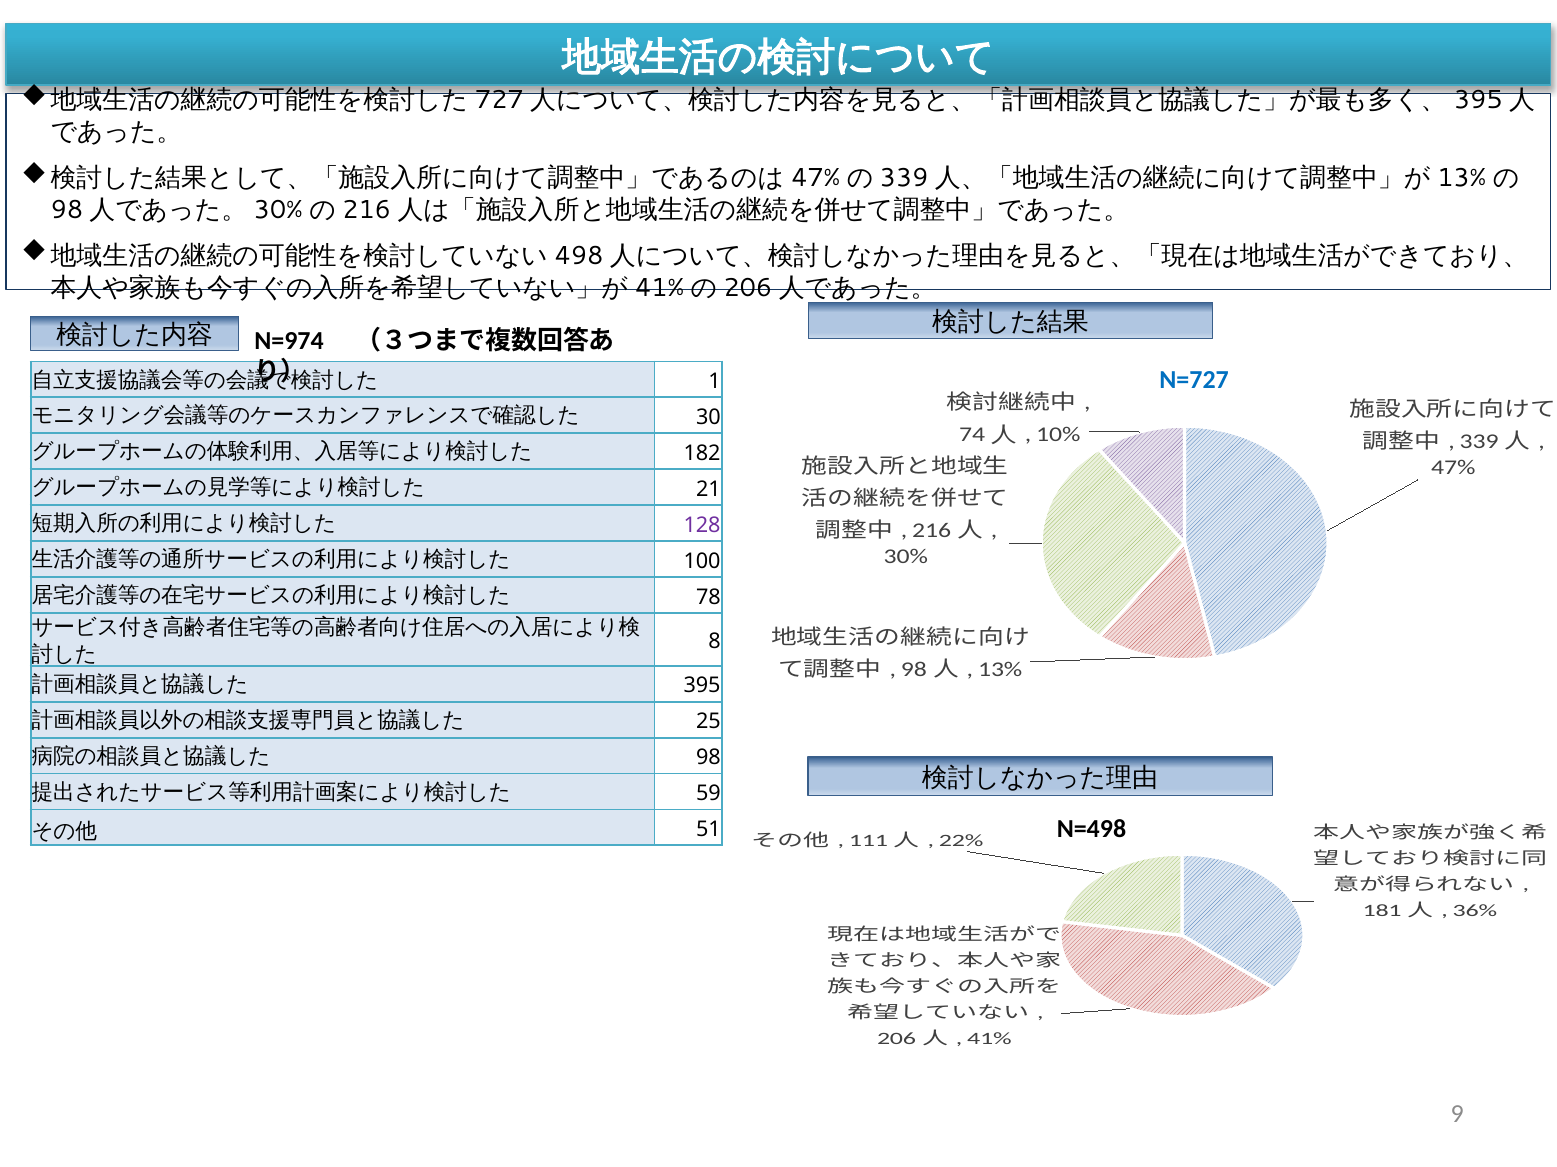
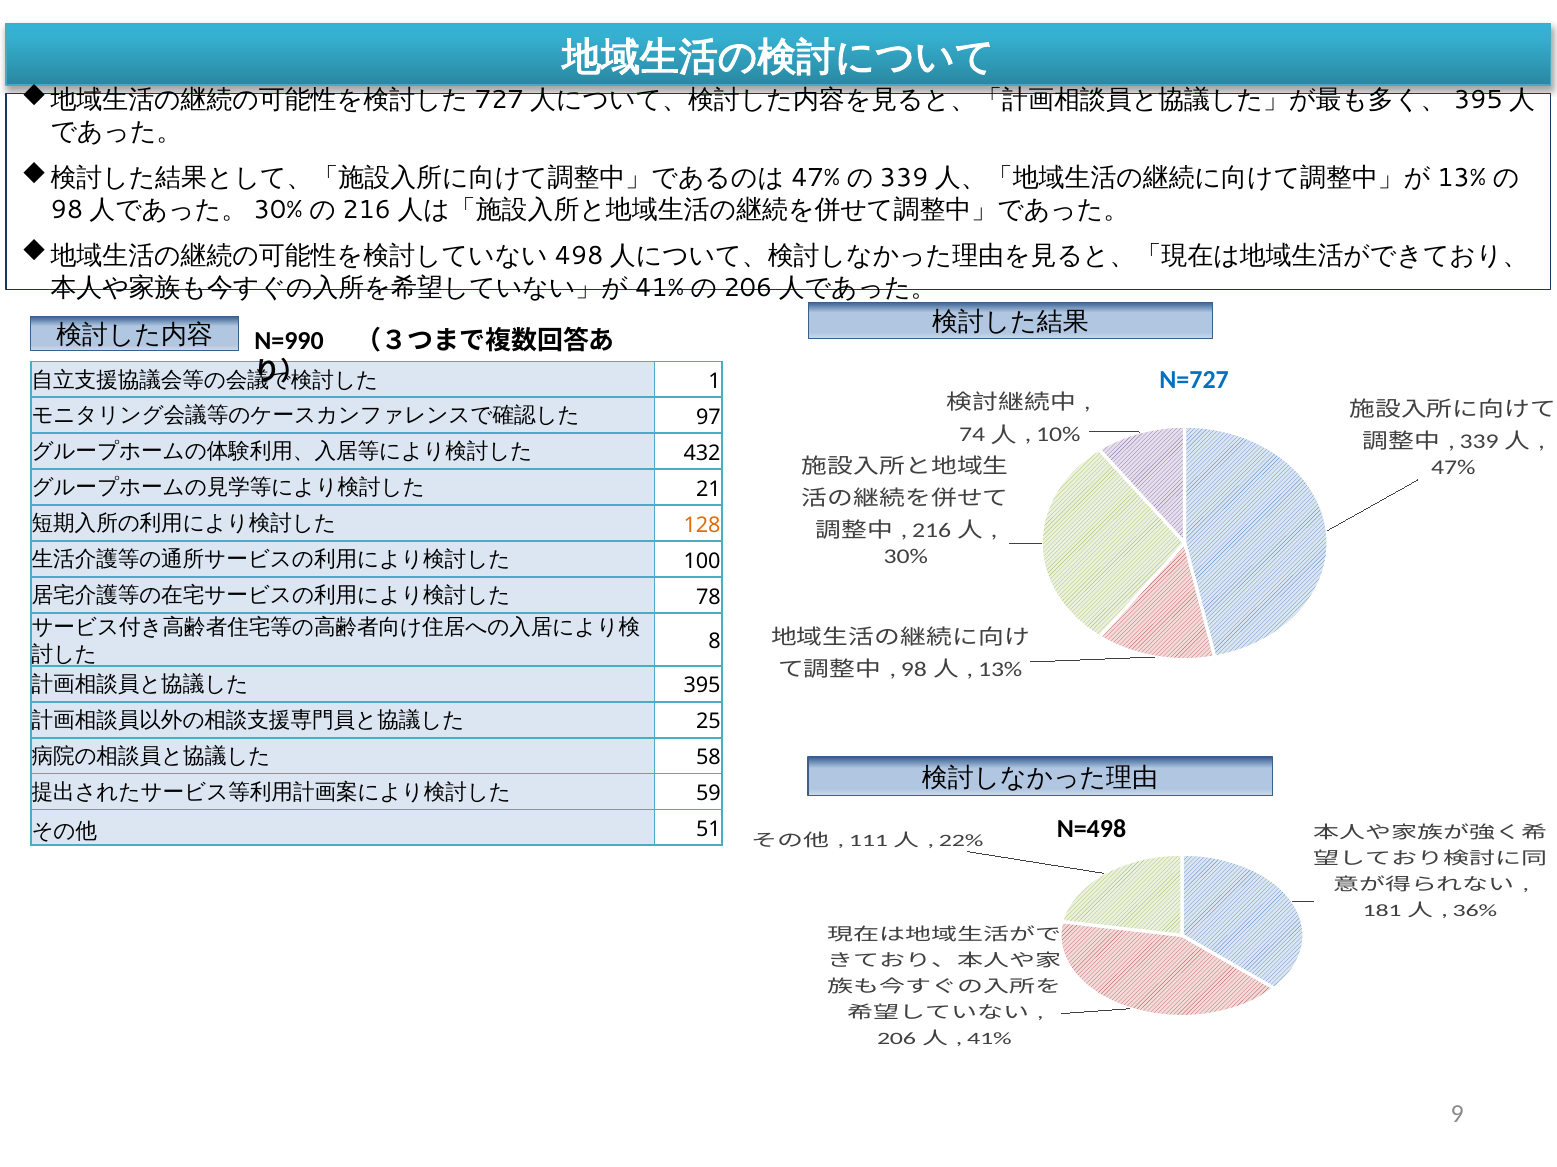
N=974: N=974 -> N=990 (289, 341)
30: 30 -> 97 (708, 418)
182: 182 -> 432 (702, 454)
128 colour: purple -> orange (702, 525)
98: 98 -> 58 (708, 758)
